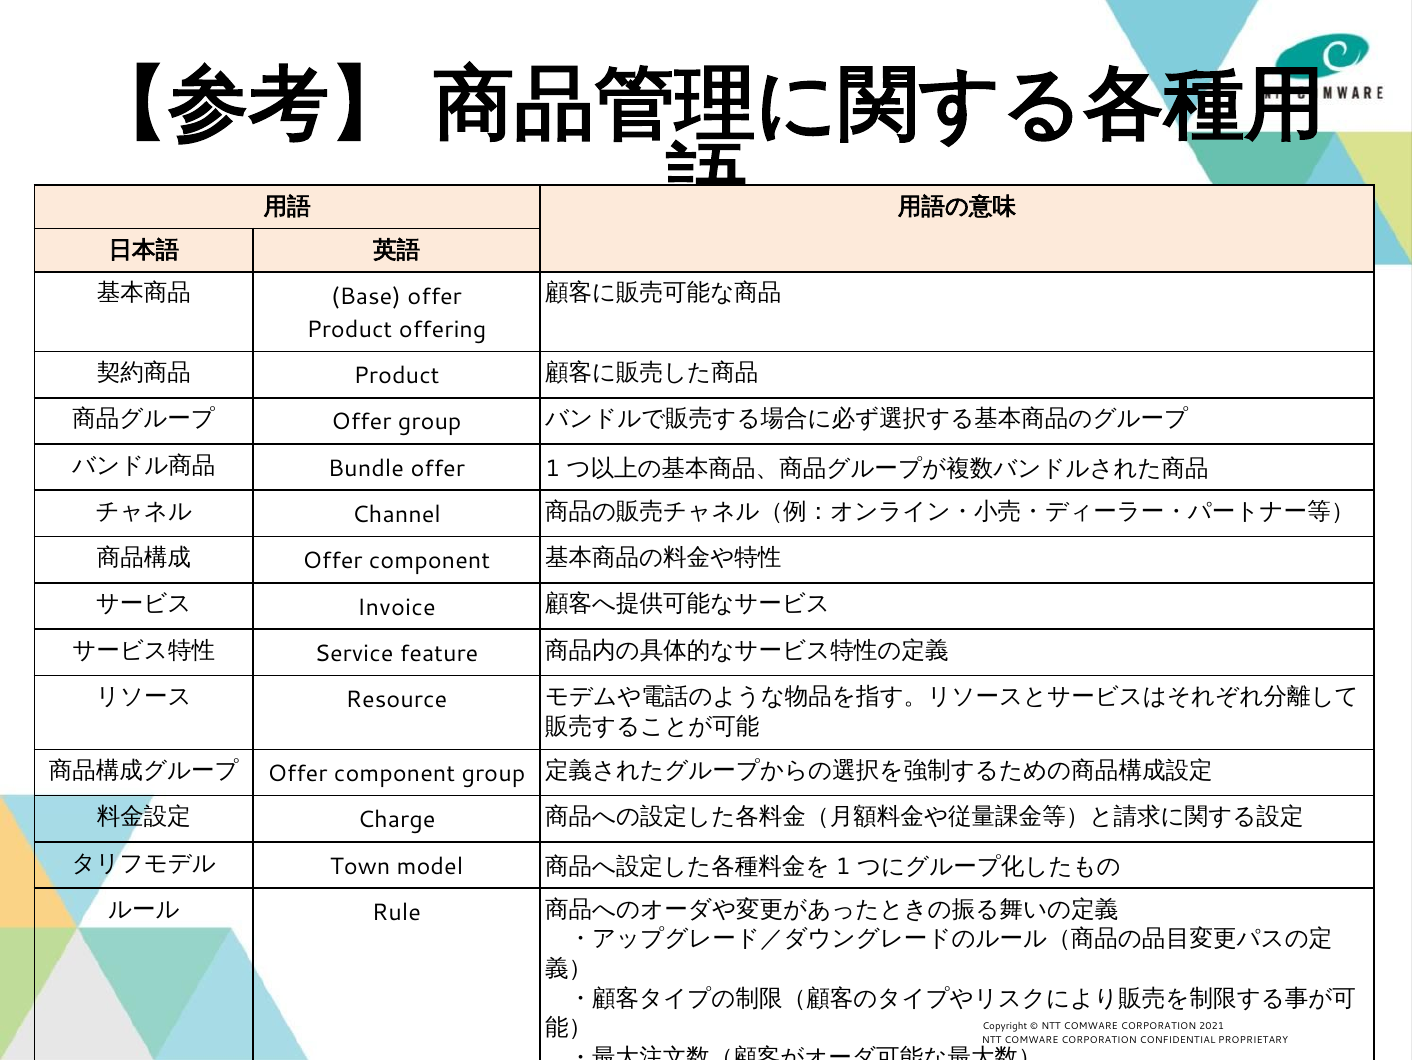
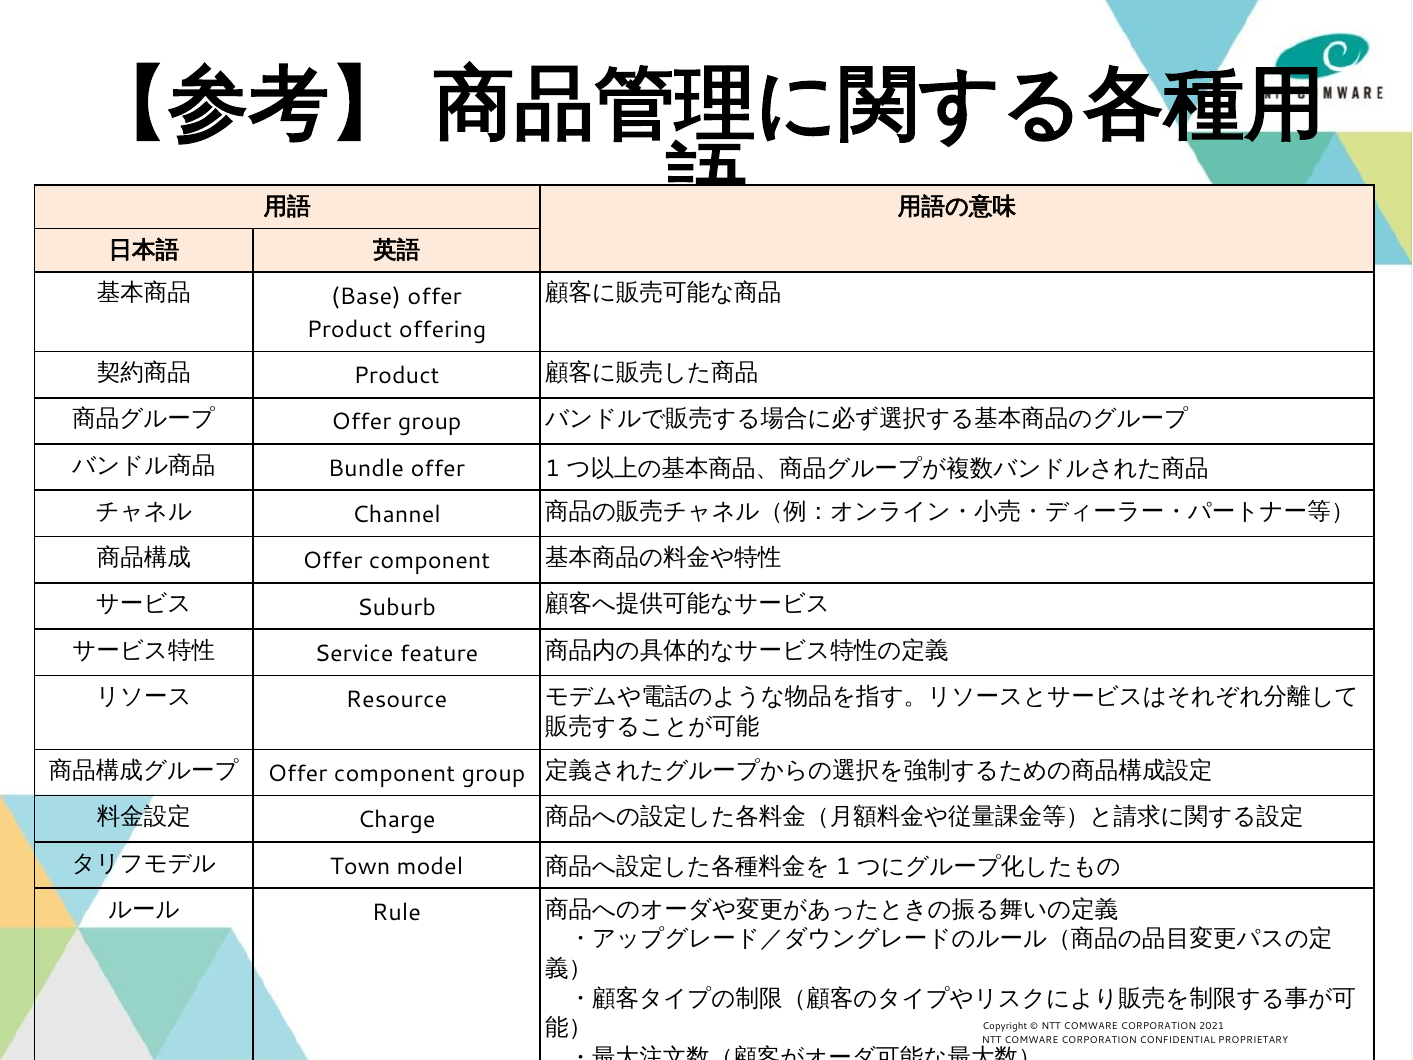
Invoice: Invoice -> Suburb (397, 607)
